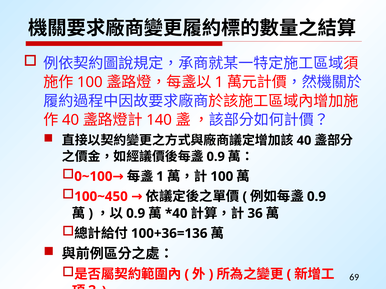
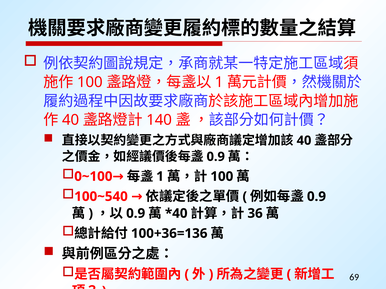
100~450: 100~450 -> 100~540 (101, 197)
